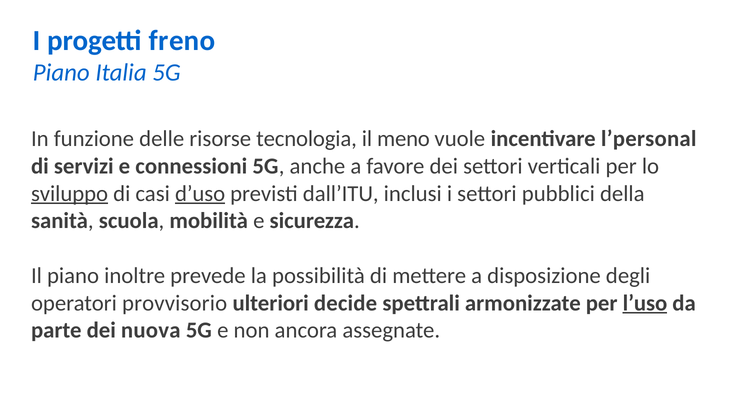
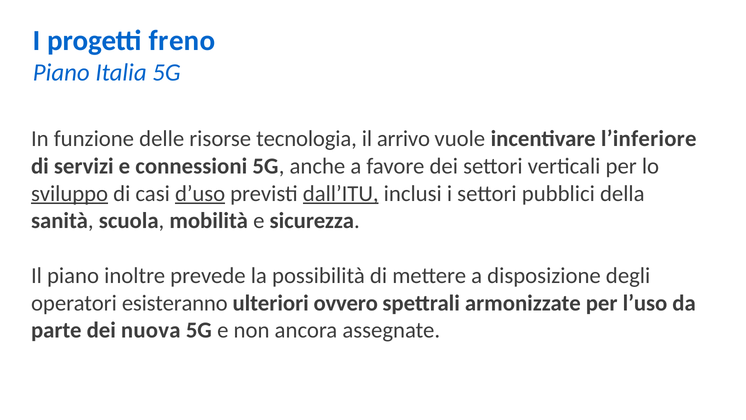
meno: meno -> arrivo (403, 139)
l’personal: l’personal -> l’inferiore (649, 139)
dall’ITU underline: none -> present (341, 193)
provvisorio: provvisorio -> esisteranno (175, 303)
decide: decide -> ovvero (346, 303)
l’uso underline: present -> none (645, 303)
